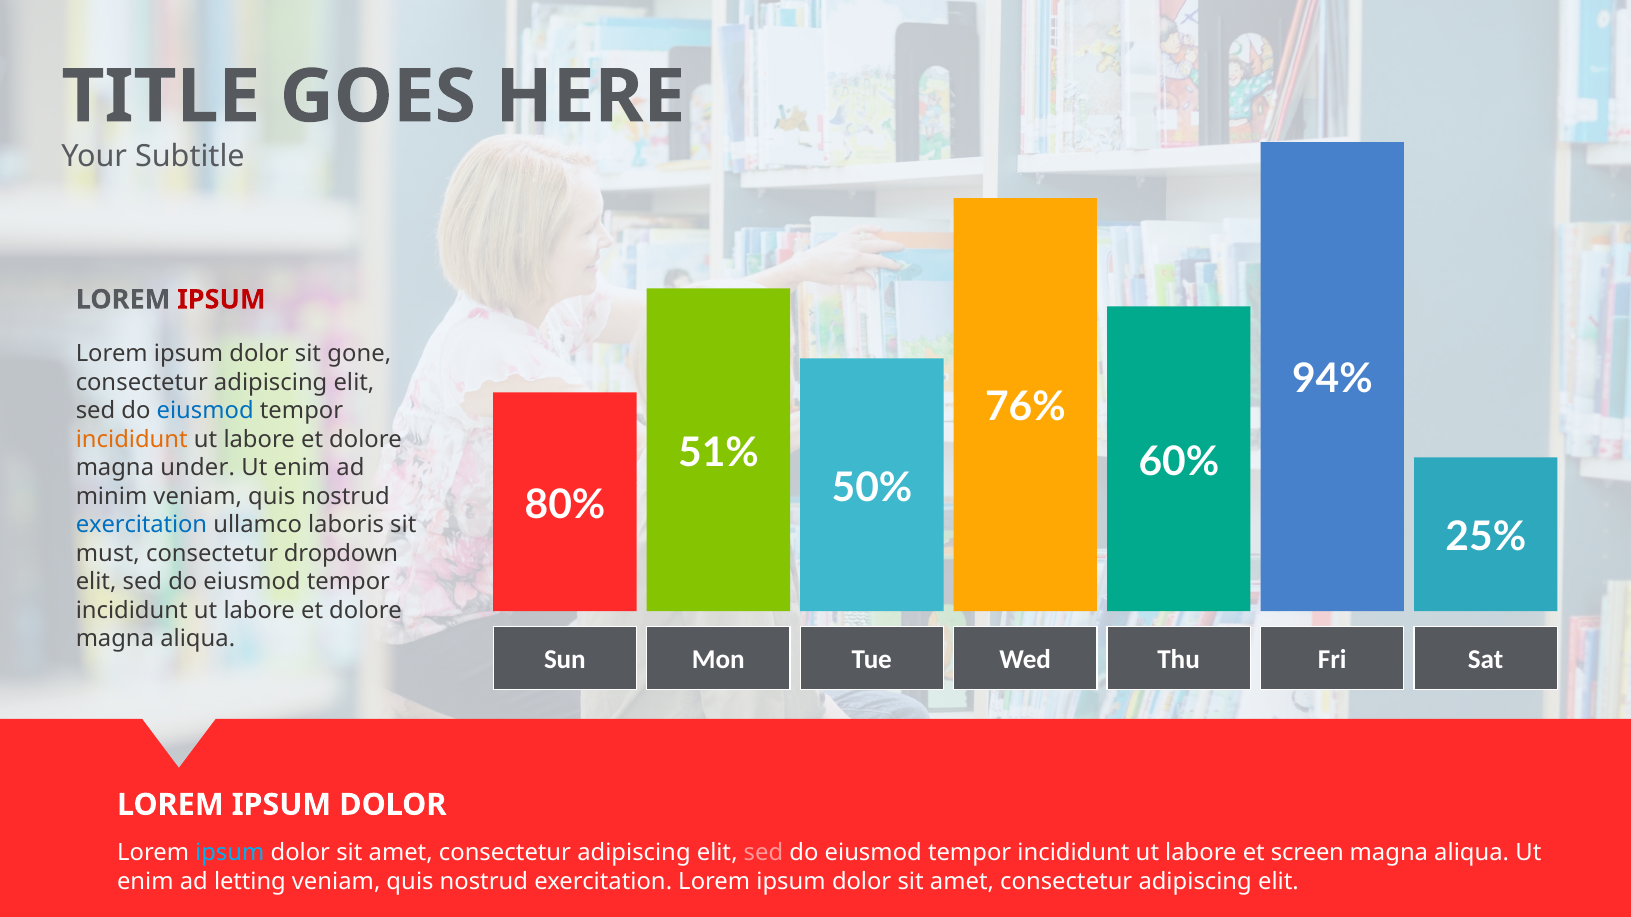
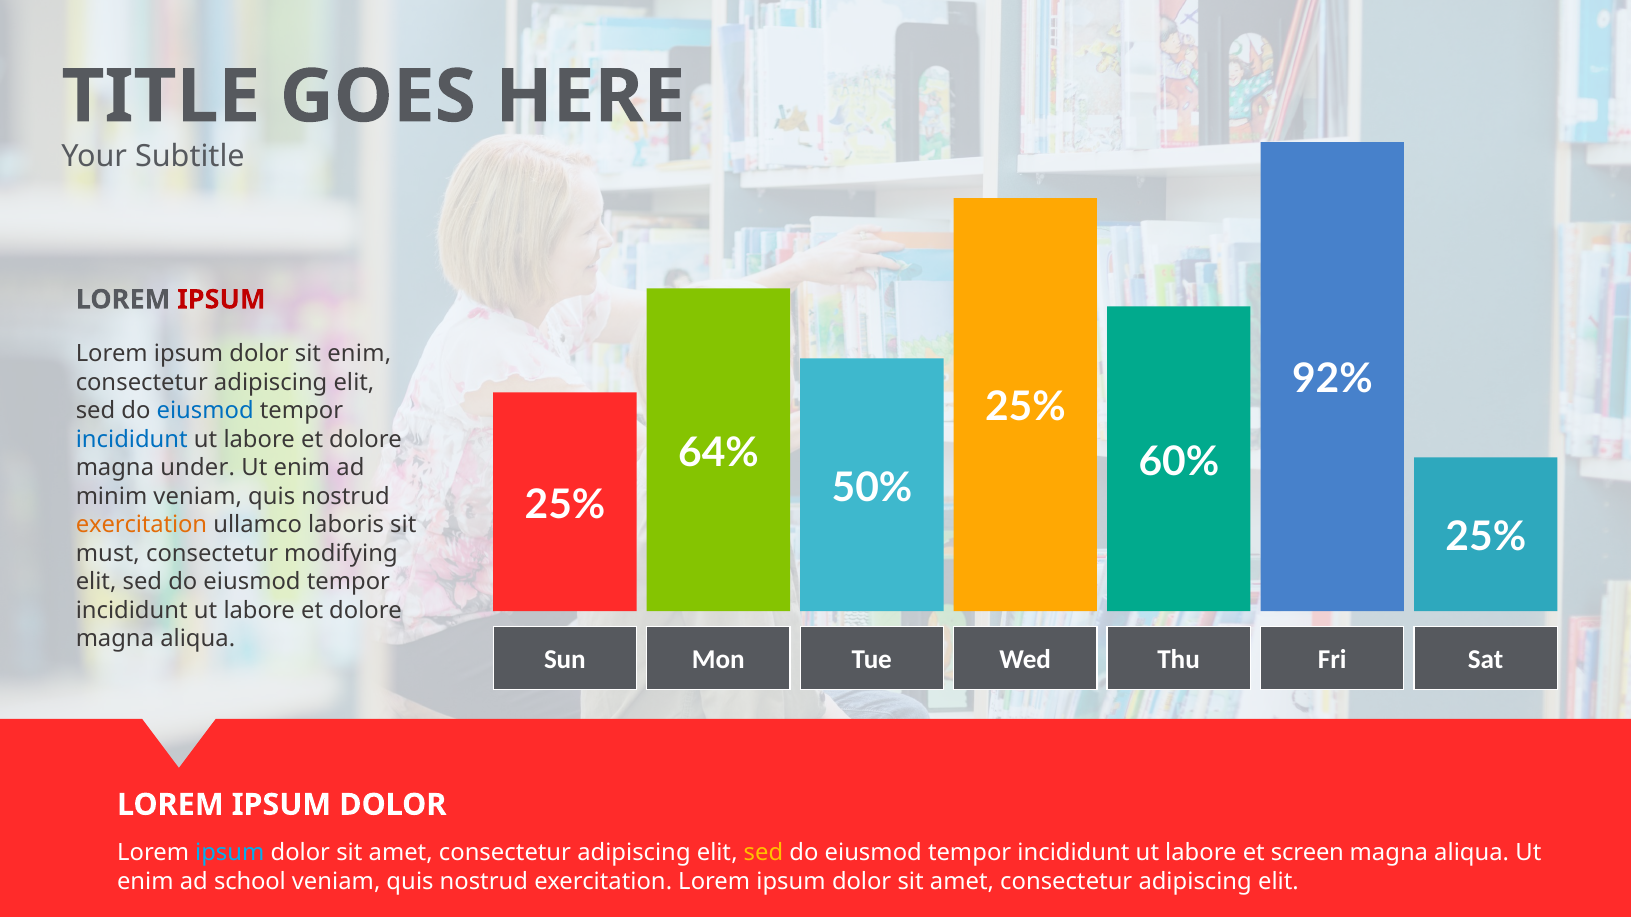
sit gone: gone -> enim (359, 354)
94%: 94% -> 92% (1332, 380)
76%: 76% -> 25% (1025, 408)
incididunt colour: orange -> blue (132, 439)
51%: 51% -> 64% (718, 453)
80%: 80% -> 25% (565, 505)
exercitation colour: blue -> orange (141, 525)
dropdown: dropdown -> modifying (341, 554)
sed colour: pink -> yellow (763, 853)
letting: letting -> school (250, 882)
